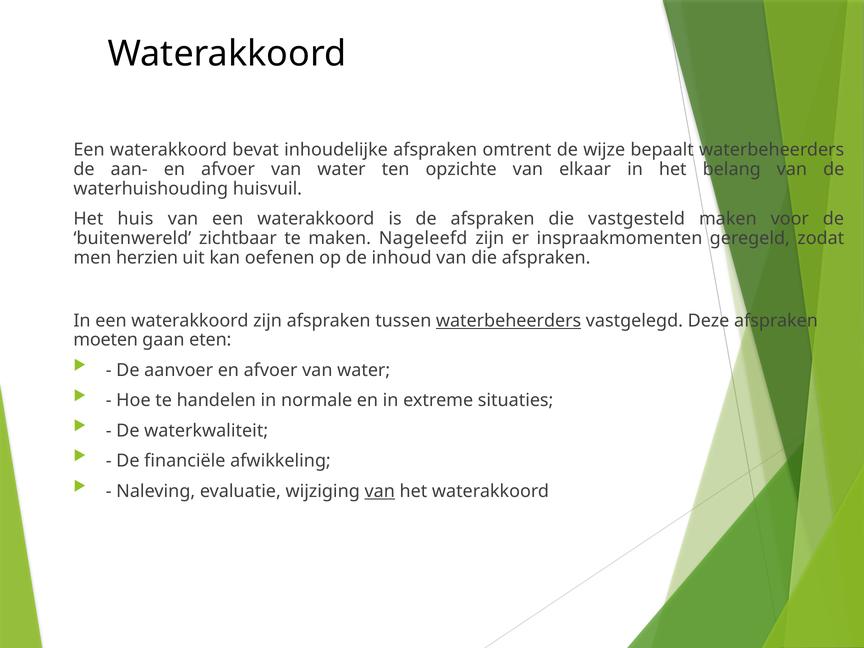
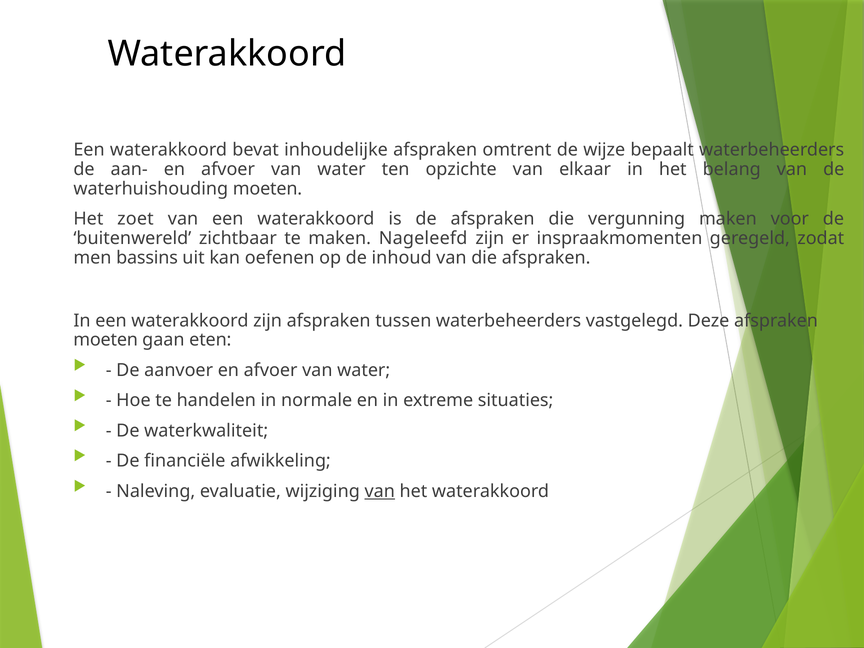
waterhuishouding huisvuil: huisvuil -> moeten (267, 189)
huis: huis -> zoet (135, 219)
vastgesteld: vastgesteld -> vergunning (637, 219)
herzien: herzien -> bassins (147, 258)
waterbeheerders underline: present -> none (509, 321)
